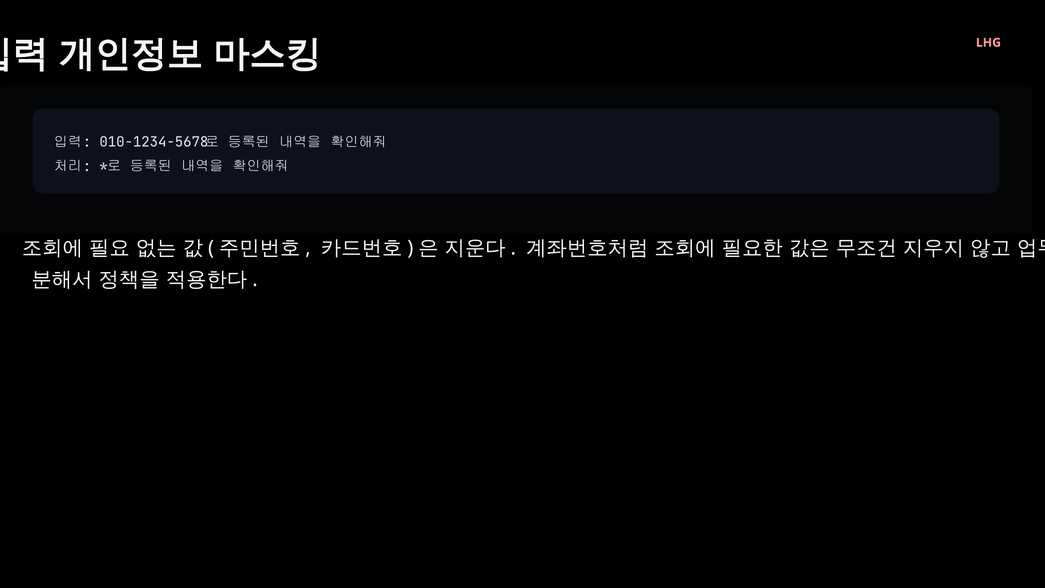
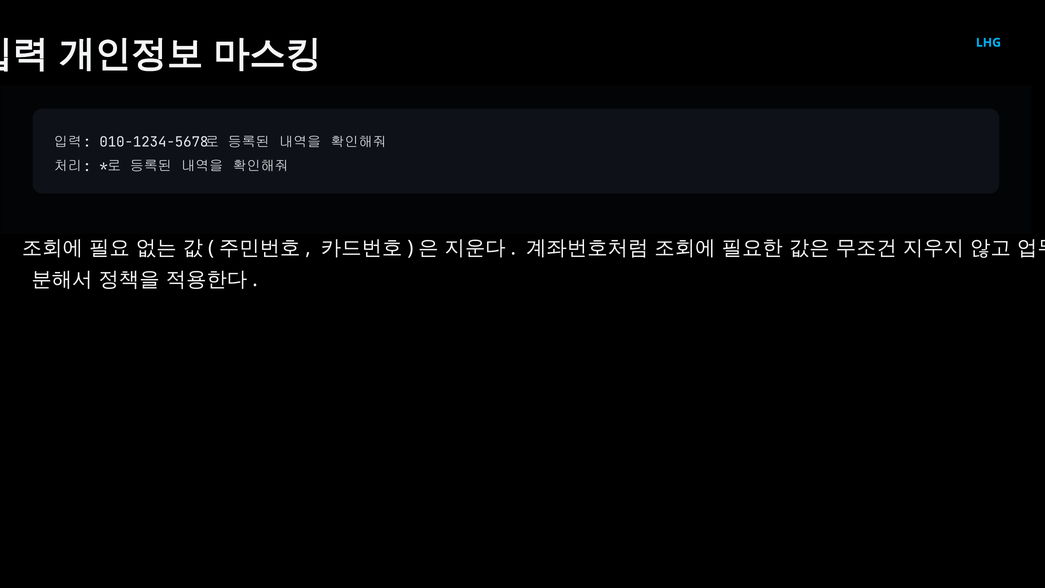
LHG colour: pink -> light blue (988, 43)
